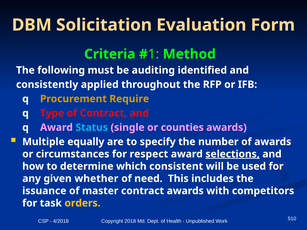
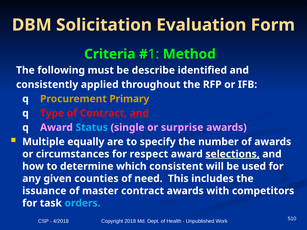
auditing: auditing -> describe (153, 70)
Require: Require -> Primary (129, 99)
and underline: none -> present (139, 113)
counties: counties -> surprise (182, 128)
whether: whether -> counties (96, 179)
orders colour: yellow -> light blue (83, 203)
